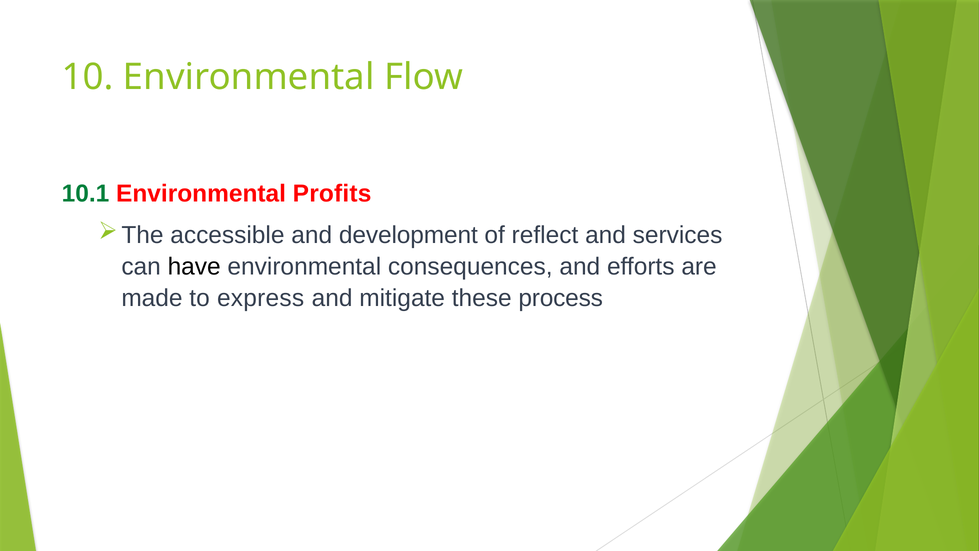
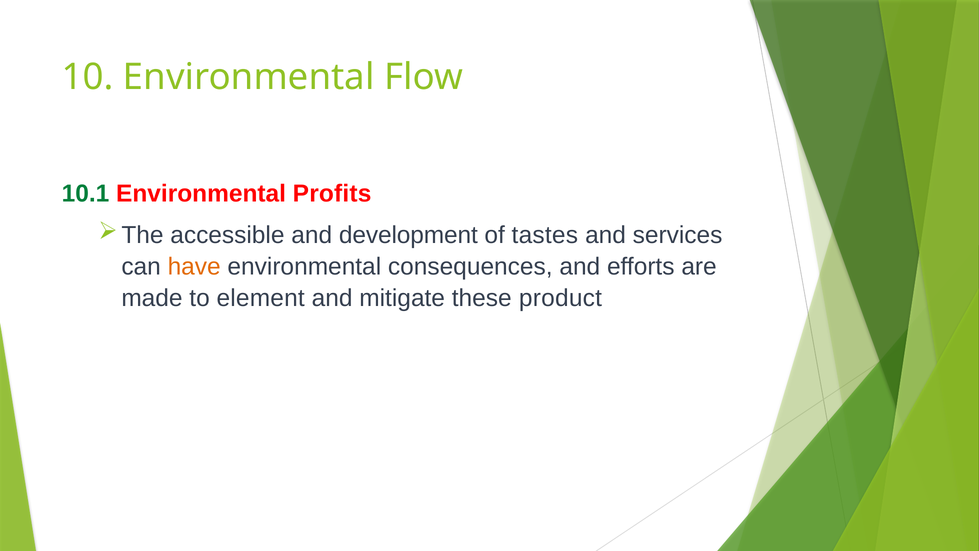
reflect: reflect -> tastes (545, 235)
have colour: black -> orange (194, 267)
express: express -> element (261, 298)
process: process -> product (560, 298)
